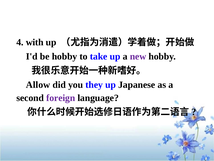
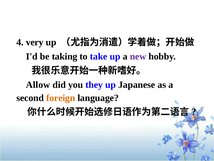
with: with -> very (35, 42)
be hobby: hobby -> taking (65, 56)
foreign colour: purple -> orange (61, 98)
